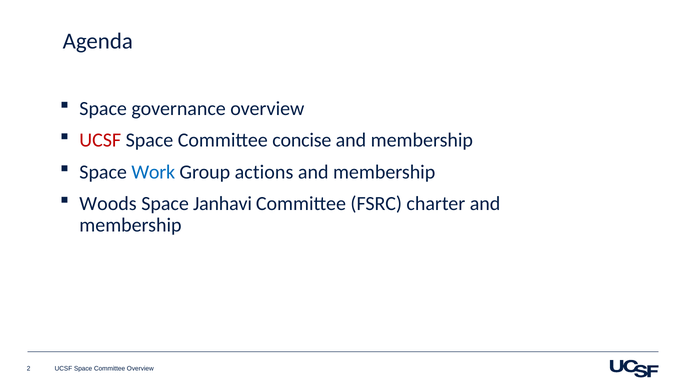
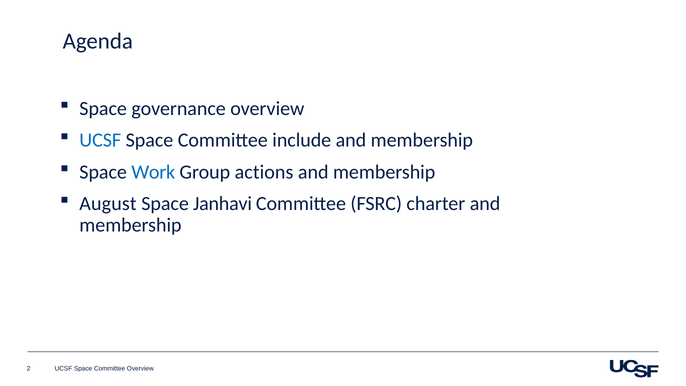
UCSF colour: red -> blue (100, 140)
concise: concise -> include (302, 140)
Woods: Woods -> August (108, 204)
